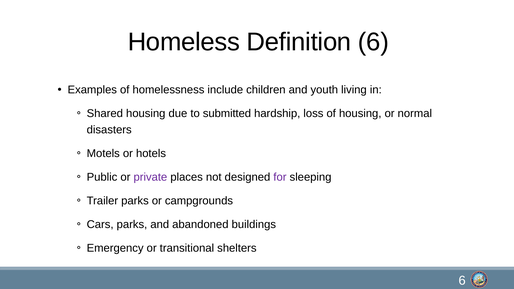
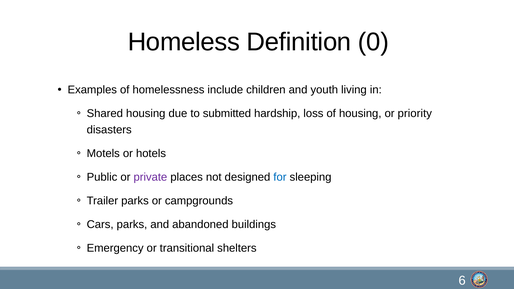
Definition 6: 6 -> 0 (373, 42)
normal: normal -> priority (415, 114)
for colour: purple -> blue (280, 177)
